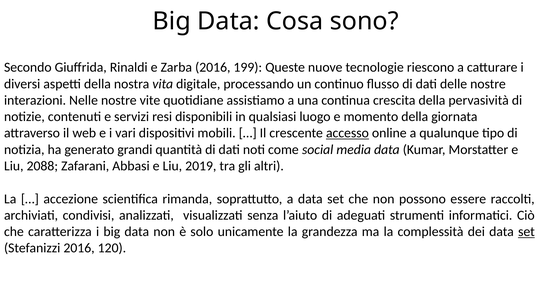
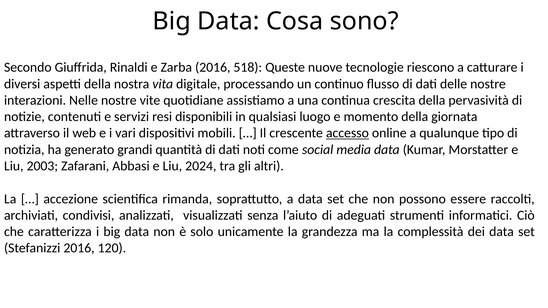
199: 199 -> 518 (248, 67)
2088: 2088 -> 2003 (42, 166)
2019: 2019 -> 2024 (201, 166)
set underline: present -> none (526, 232)
